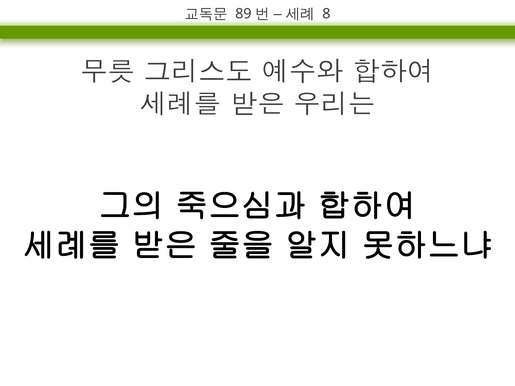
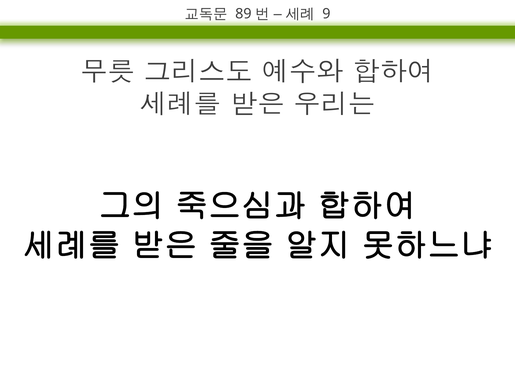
8: 8 -> 9 (326, 14)
